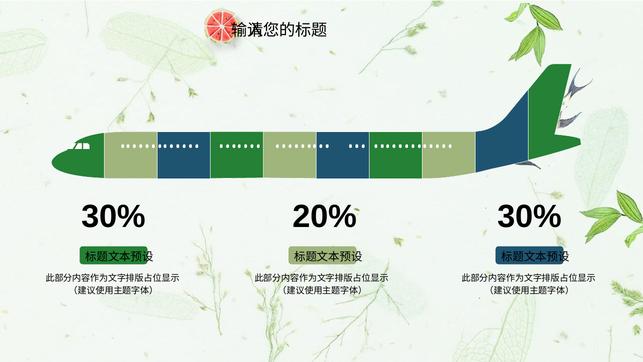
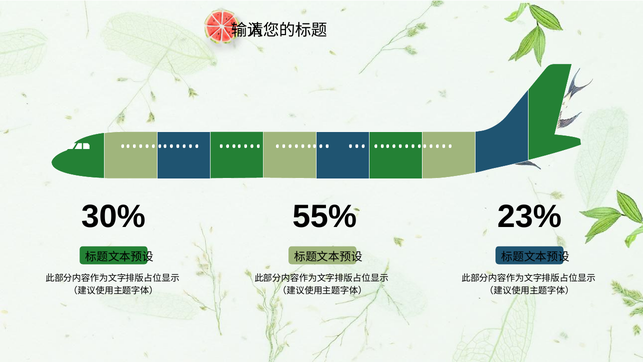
20%: 20% -> 55% (325, 217)
30% 30%: 30% -> 23% (529, 217)
